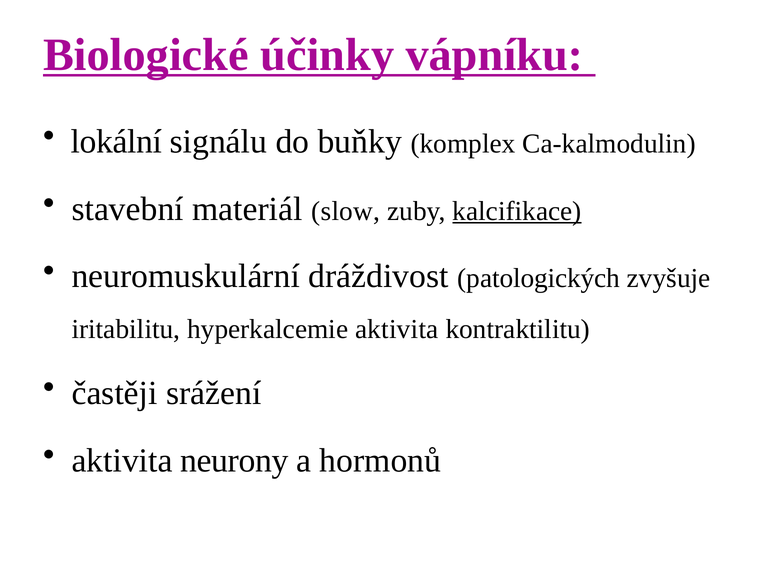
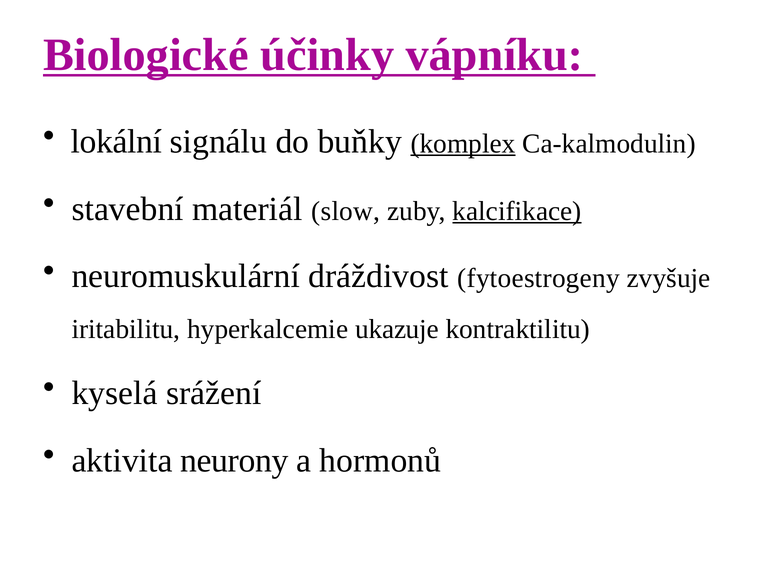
komplex underline: none -> present (463, 143)
patologických: patologických -> fytoestrogeny (539, 278)
hyperkalcemie aktivita: aktivita -> ukazuje (397, 329)
častěji: častěji -> kyselá (115, 393)
